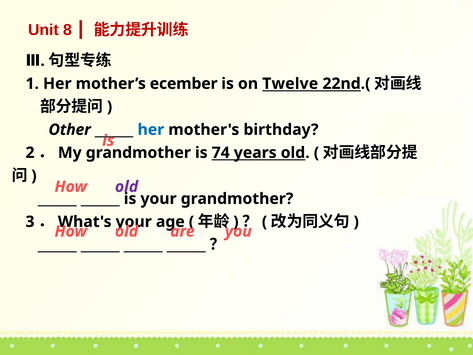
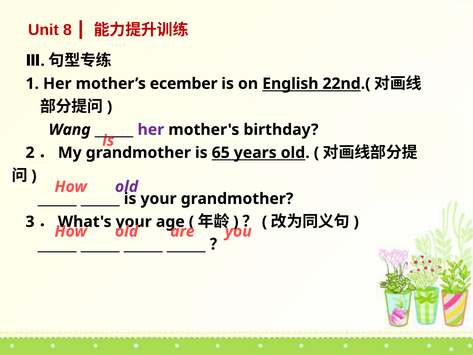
Twelve: Twelve -> English (290, 84)
Other: Other -> Wang (70, 130)
her colour: blue -> purple (151, 130)
74: 74 -> 65 (221, 153)
